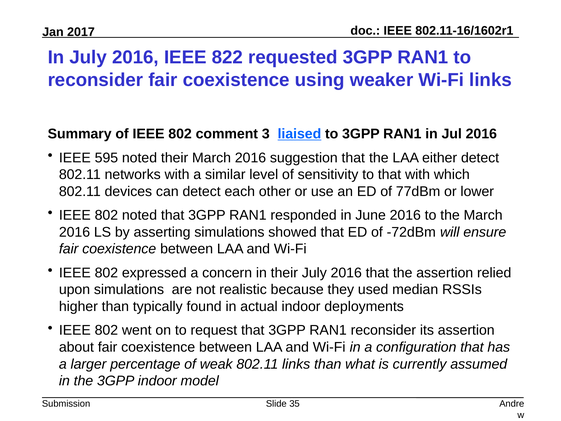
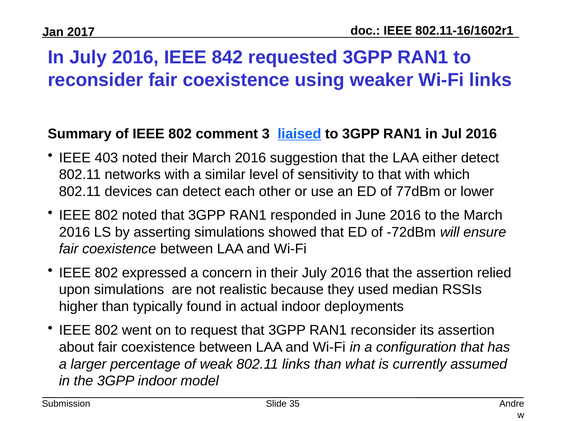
822: 822 -> 842 (227, 57)
595: 595 -> 403 (106, 158)
